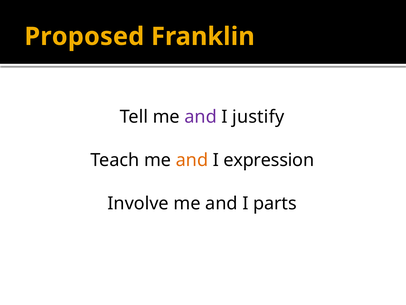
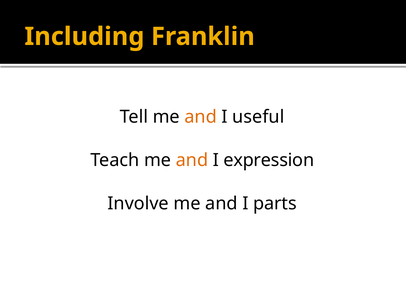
Proposed: Proposed -> Including (84, 36)
and colour: purple -> orange (201, 117)
justify: justify -> useful (258, 117)
